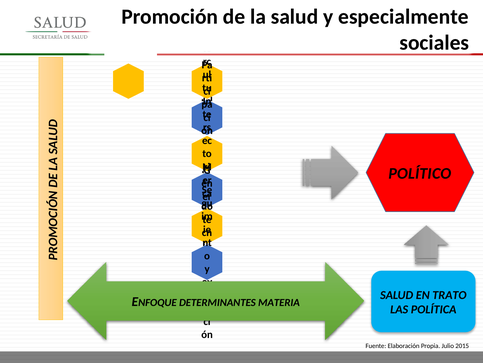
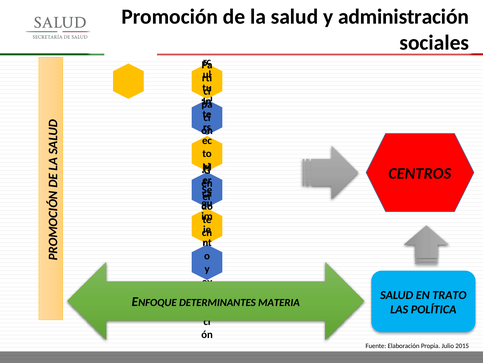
especialmente: especialmente -> administración (404, 17)
POLÍTICO: POLÍTICO -> CENTROS (420, 173)
